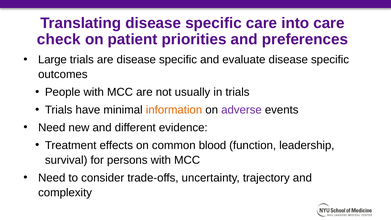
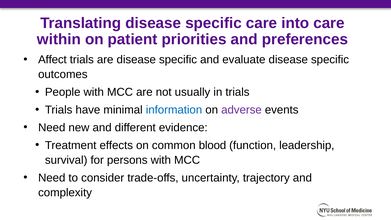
check: check -> within (59, 39)
Large: Large -> Affect (52, 60)
information colour: orange -> blue (174, 110)
